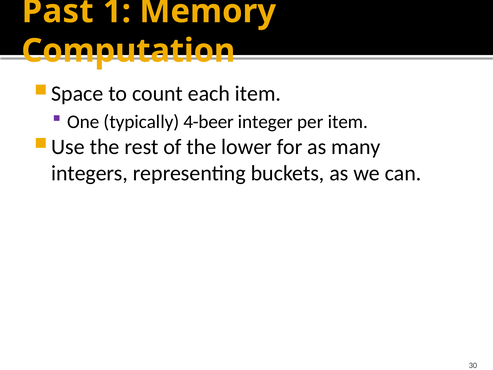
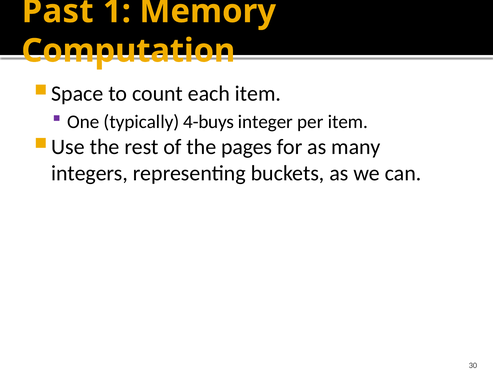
4-beer: 4-beer -> 4-buys (209, 122)
lower: lower -> pages (247, 147)
